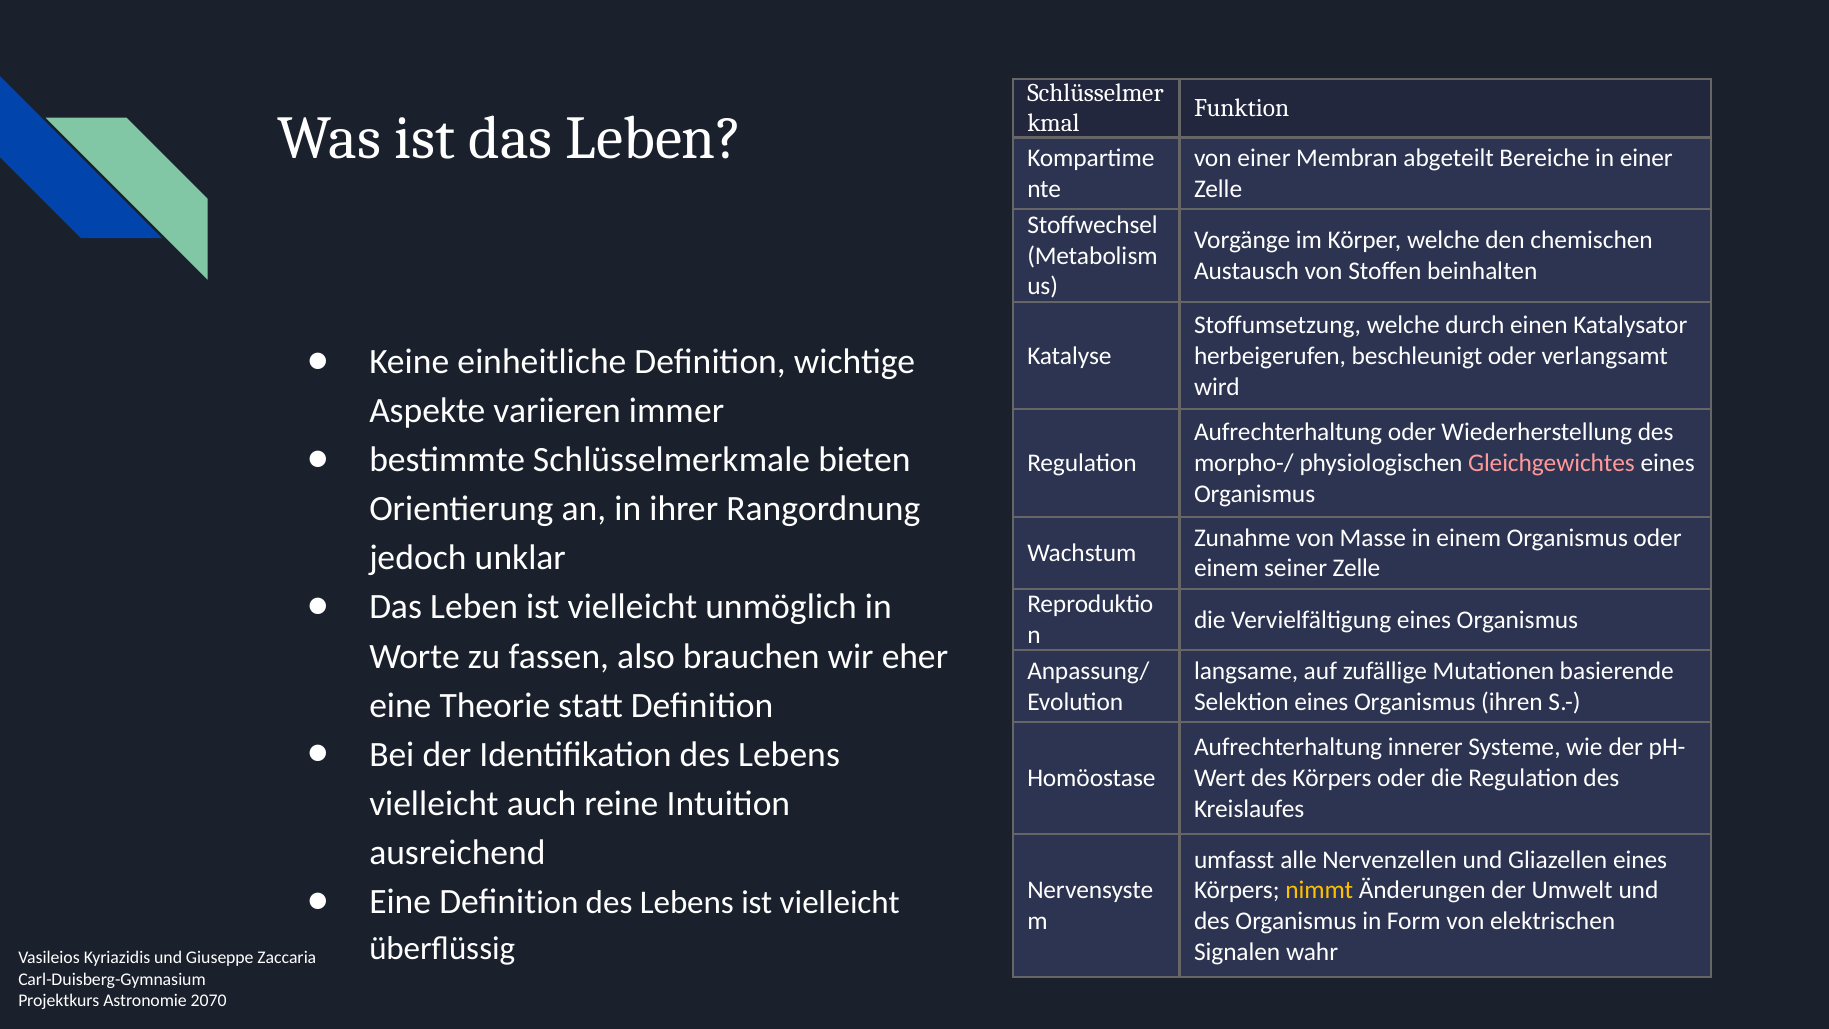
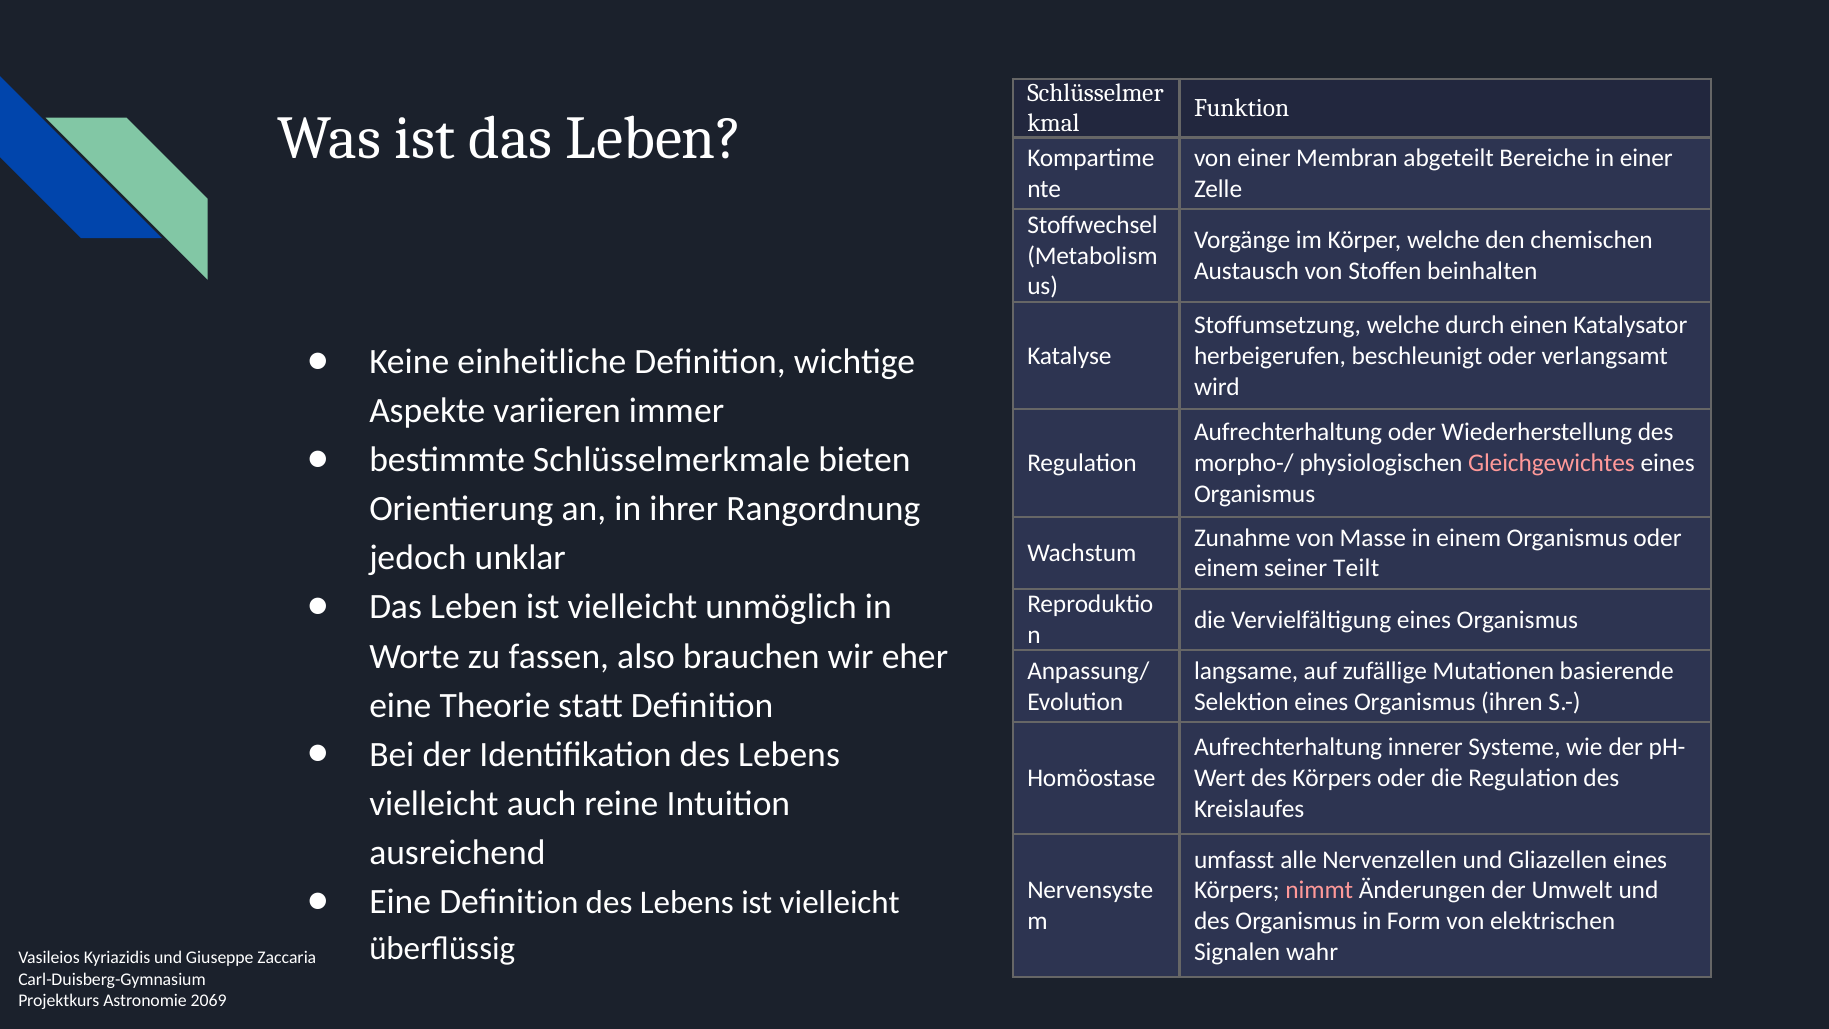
seiner Zelle: Zelle -> Teilt (1356, 568)
nimmt colour: yellow -> pink (1319, 890)
2070: 2070 -> 2069 (209, 1000)
